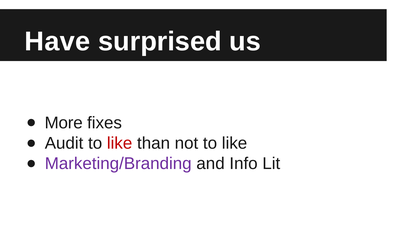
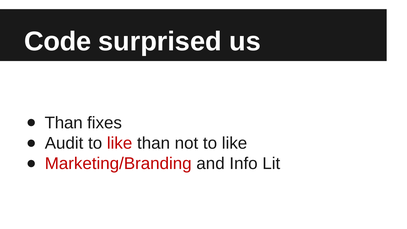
Have: Have -> Code (58, 42)
More: More -> Than (64, 123)
Marketing/Branding colour: purple -> red (118, 164)
